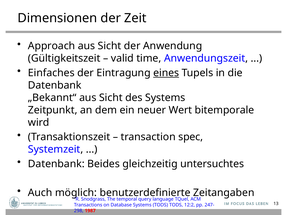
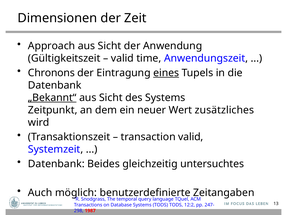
Einfaches: Einfaches -> Chronons (51, 73)
„Bekannt“ underline: none -> present (52, 98)
bitemporale: bitemporale -> zusätzliches (224, 110)
transaction spec: spec -> valid (191, 137)
